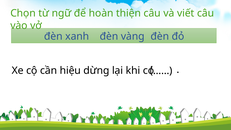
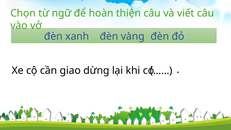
hiệu: hiệu -> giao (70, 71)
